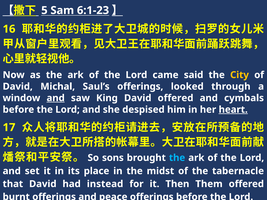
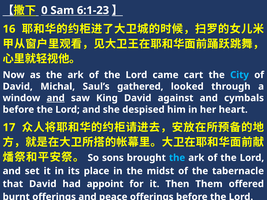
5: 5 -> 0 (44, 10)
said: said -> cart (194, 75)
City colour: yellow -> light blue (239, 75)
Saul’s offerings: offerings -> gathered (140, 87)
David offered: offered -> against (176, 98)
heart underline: present -> none (233, 110)
instead: instead -> appoint (105, 184)
